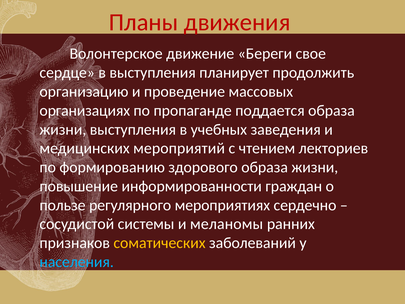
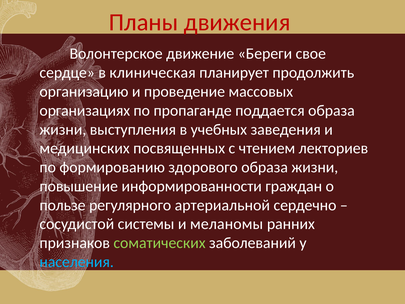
в выступления: выступления -> клиническая (153, 73)
мероприятий: мероприятий -> посвященных (179, 148)
мероприятиях: мероприятиях -> артериальной (222, 205)
соматических colour: yellow -> light green (160, 243)
